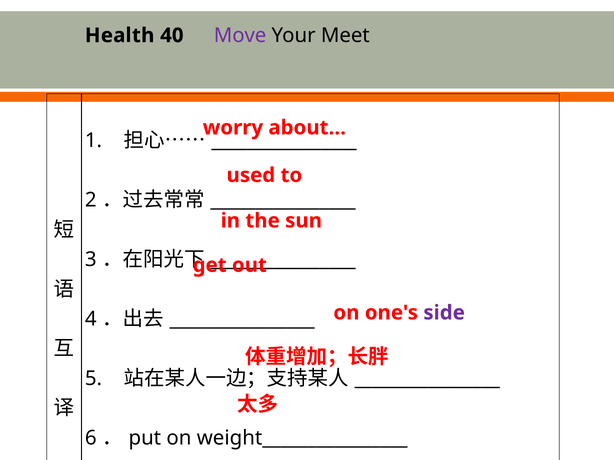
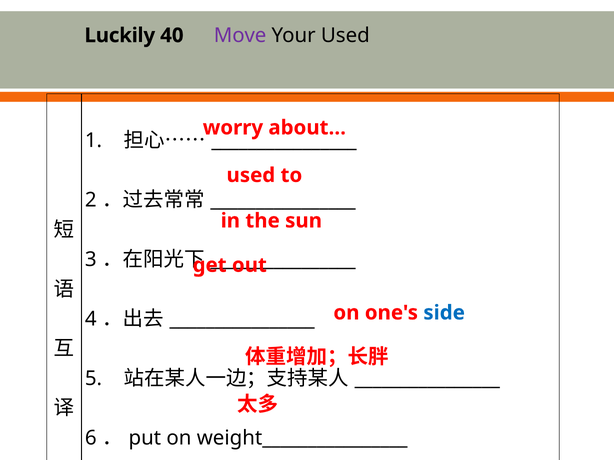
Health: Health -> Luckily (120, 35)
Your Meet: Meet -> Used (345, 35)
side colour: purple -> blue (444, 313)
